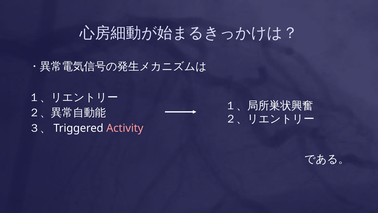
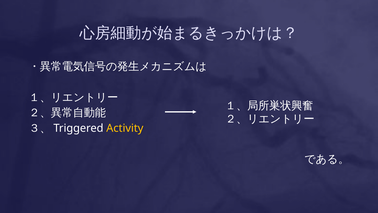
Activity colour: pink -> yellow (125, 128)
